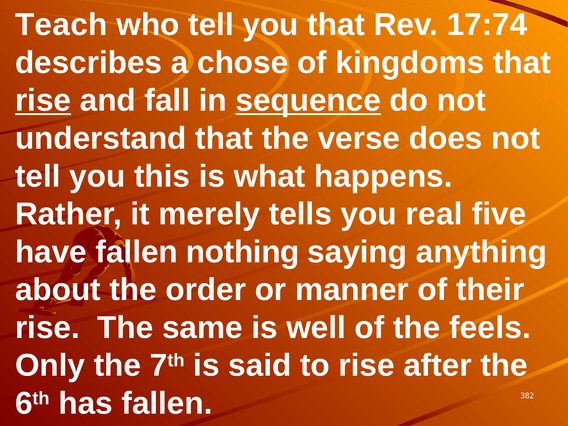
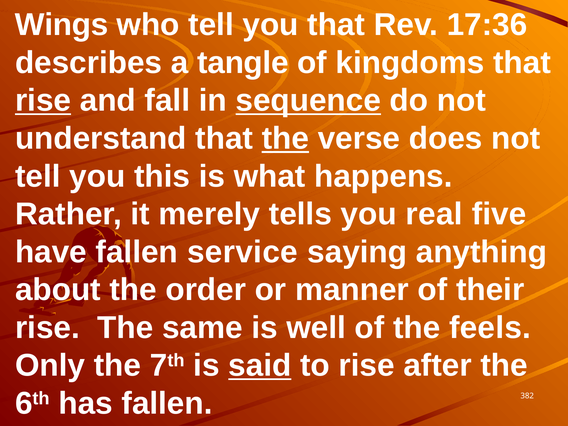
Teach: Teach -> Wings (62, 25)
17:74: 17:74 -> 17:36 (487, 25)
chose: chose -> tangle (243, 63)
the underline: none -> present (285, 138)
nothing: nothing -> service (242, 252)
said underline: none -> present (260, 366)
